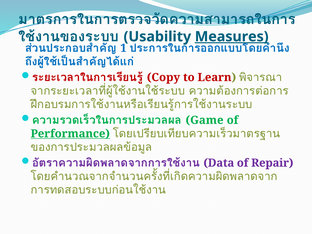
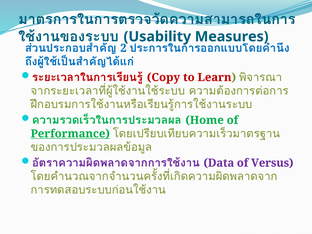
Measures underline: present -> none (232, 37)
1: 1 -> 2 (123, 48)
Game: Game -> Home (205, 120)
Repair: Repair -> Versus (272, 163)
